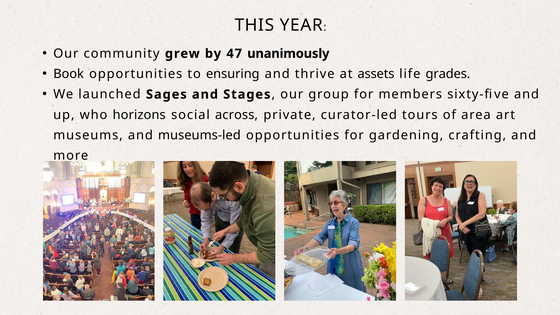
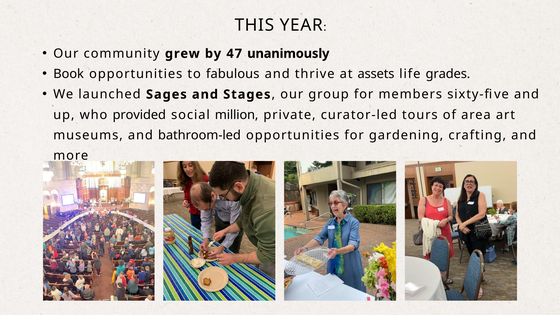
ensuring: ensuring -> fabulous (233, 74)
horizons: horizons -> provided (139, 115)
across: across -> million (237, 115)
museums-led: museums-led -> bathroom-led (199, 135)
